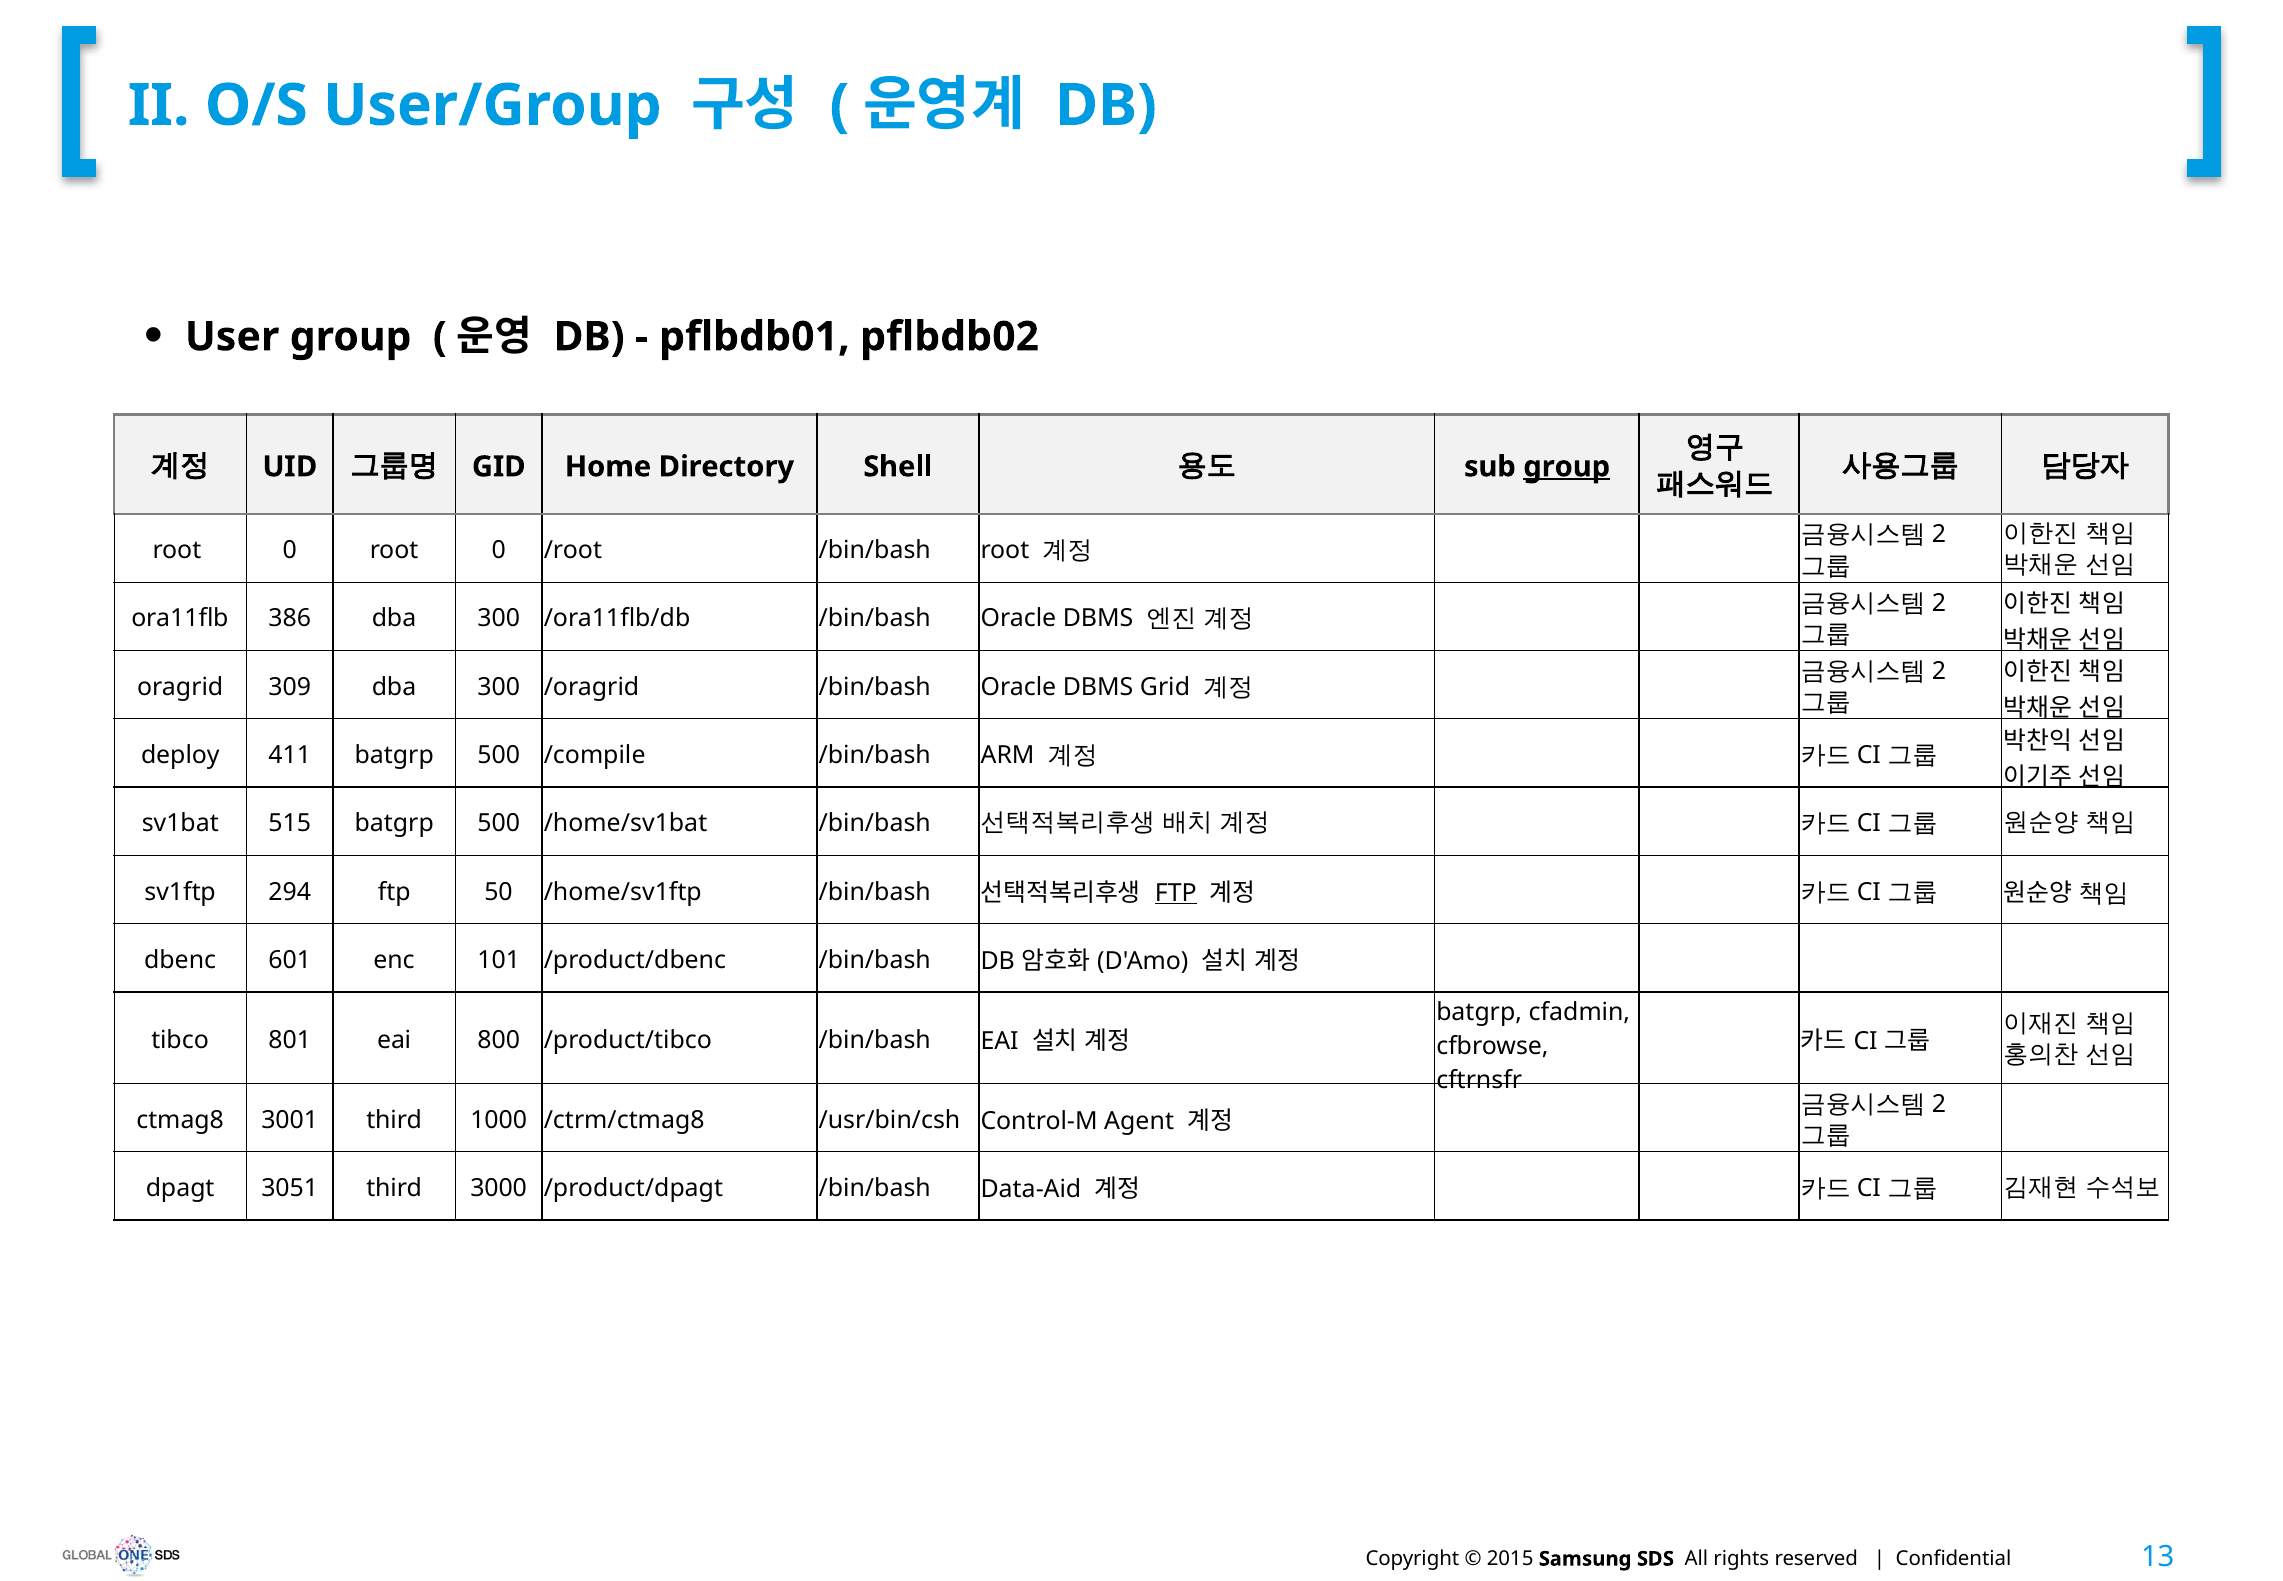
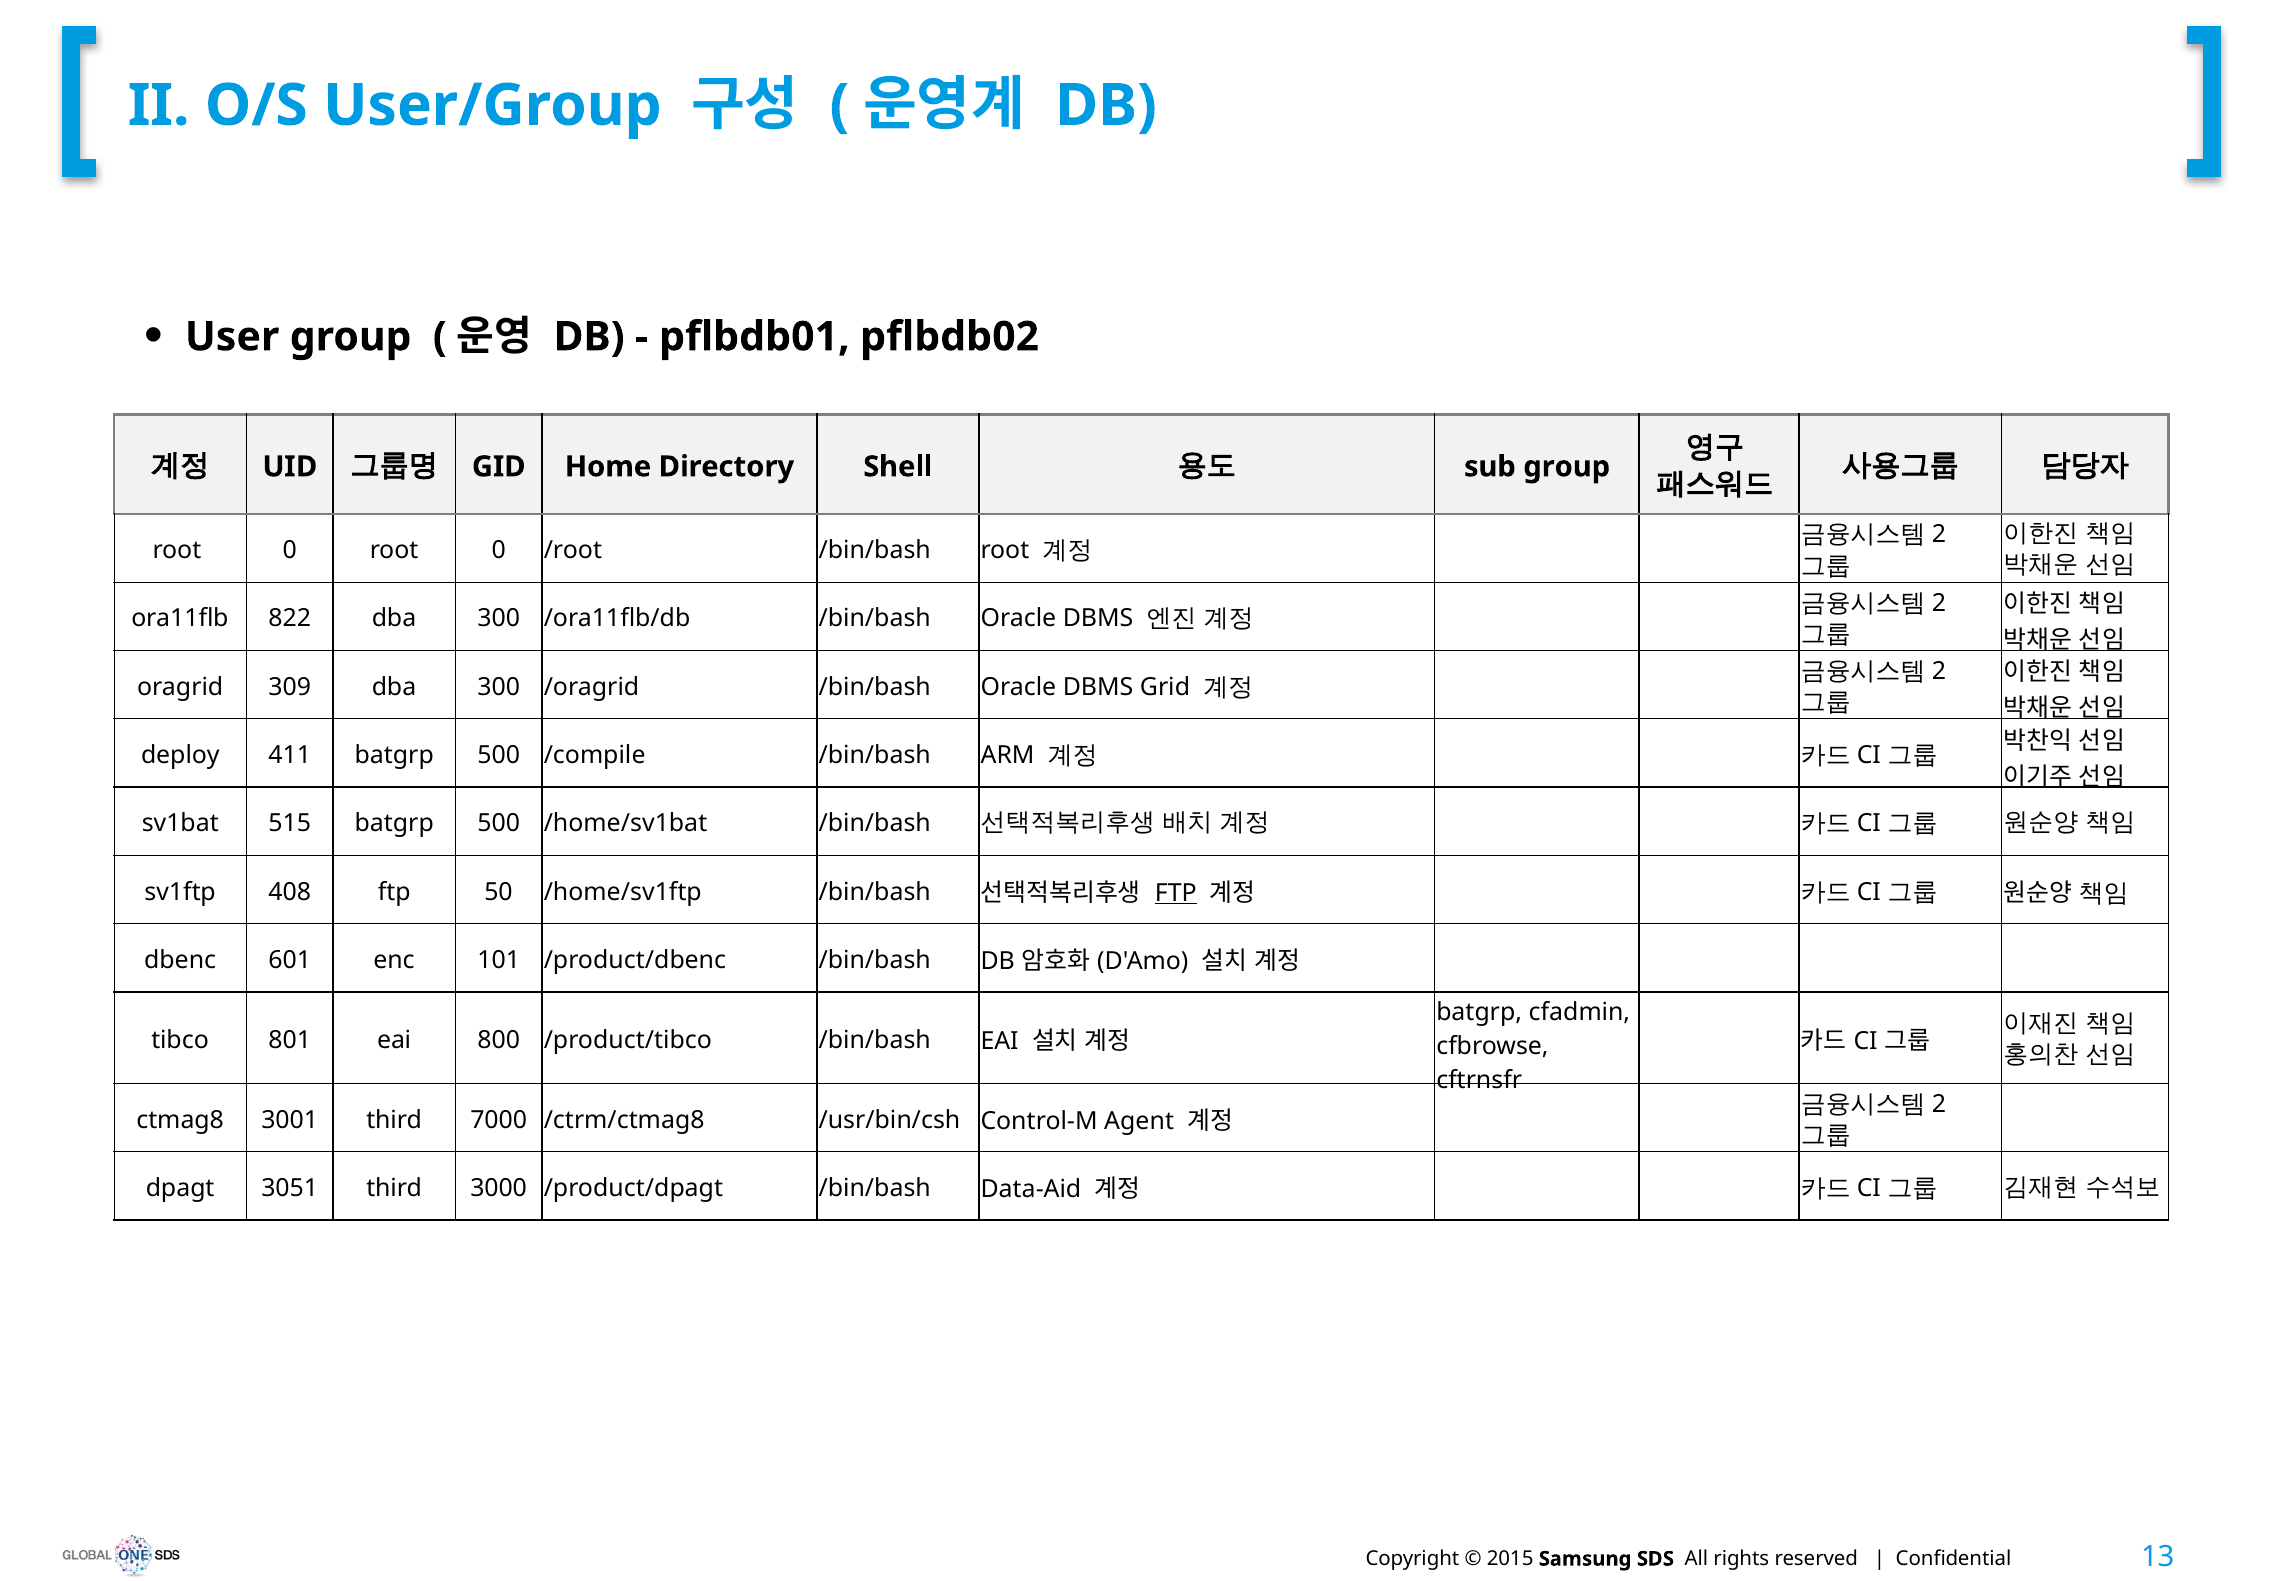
group underline: present -> none (1567, 467)
386: 386 -> 822 (290, 618)
294: 294 -> 408 (290, 892)
1000: 1000 -> 7000 (499, 1120)
